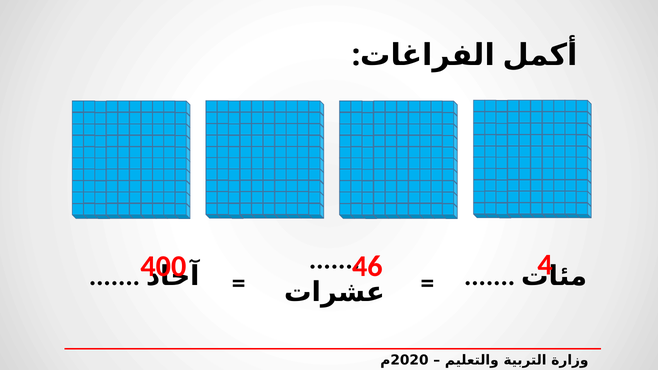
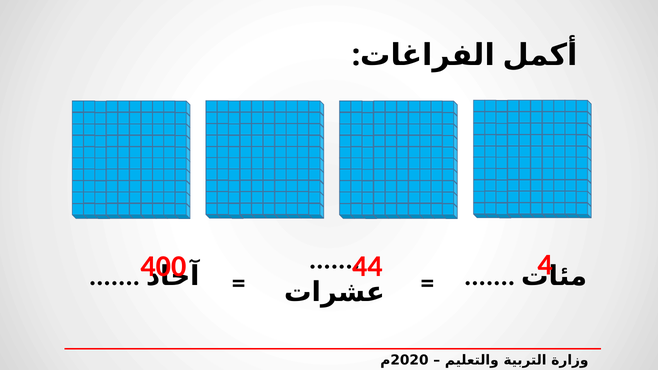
46: 46 -> 44 (367, 267)
